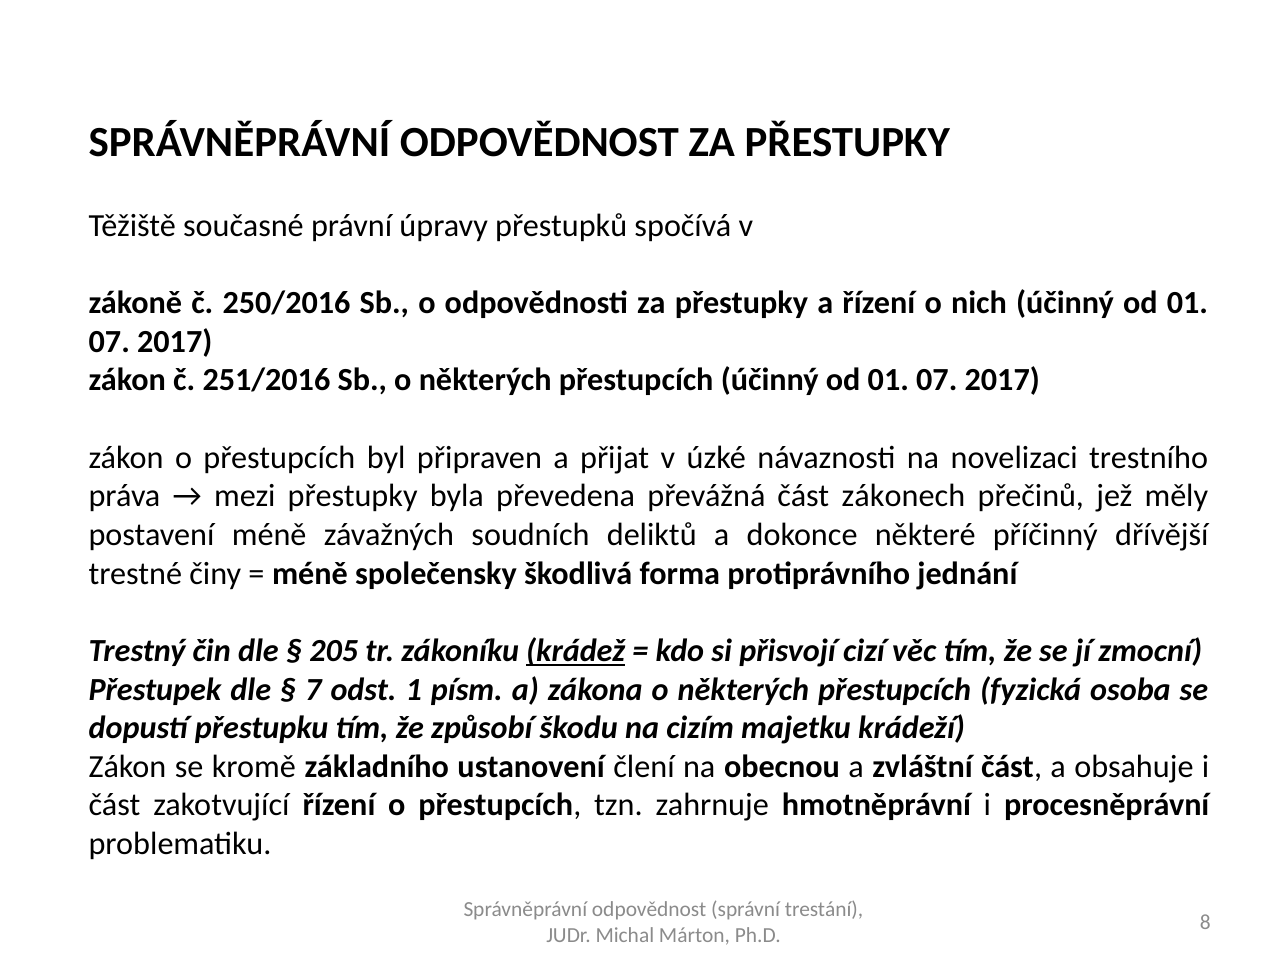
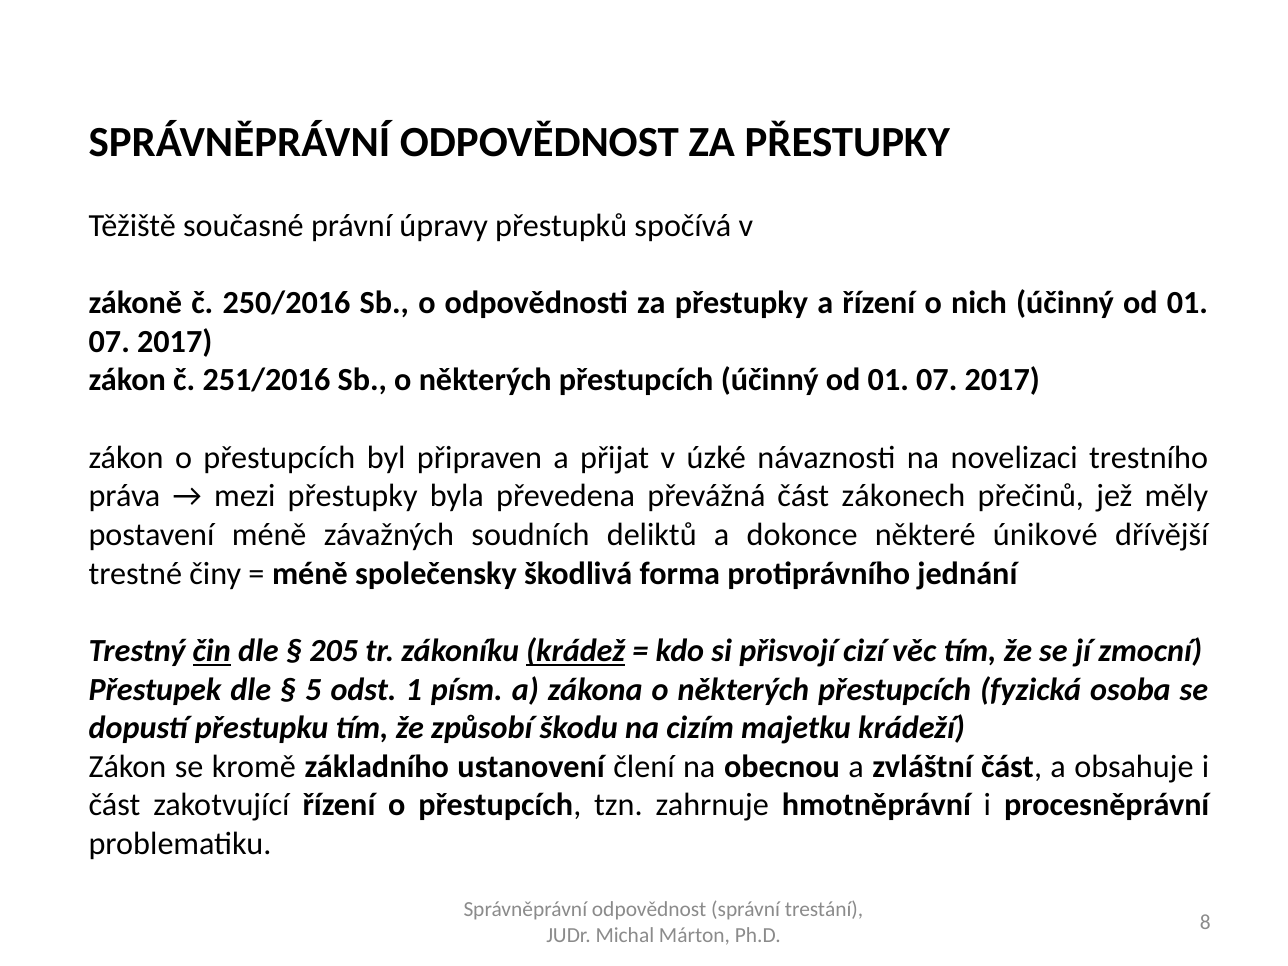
příčinný: příčinný -> únikové (1045, 535)
čin underline: none -> present (212, 651)
7: 7 -> 5 (313, 689)
